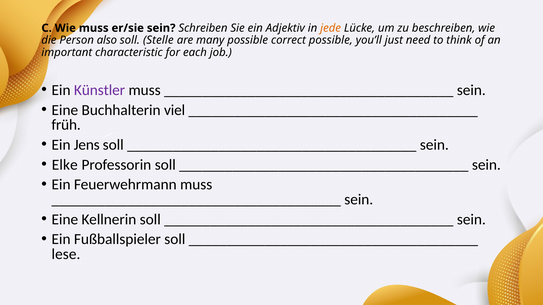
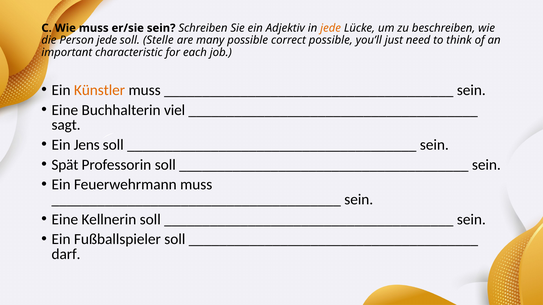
Person also: also -> jede (107, 40)
Künstler colour: purple -> orange (100, 90)
früh: früh -> sagt (66, 125)
Elke: Elke -> Spät (65, 165)
lese: lese -> darf (66, 254)
